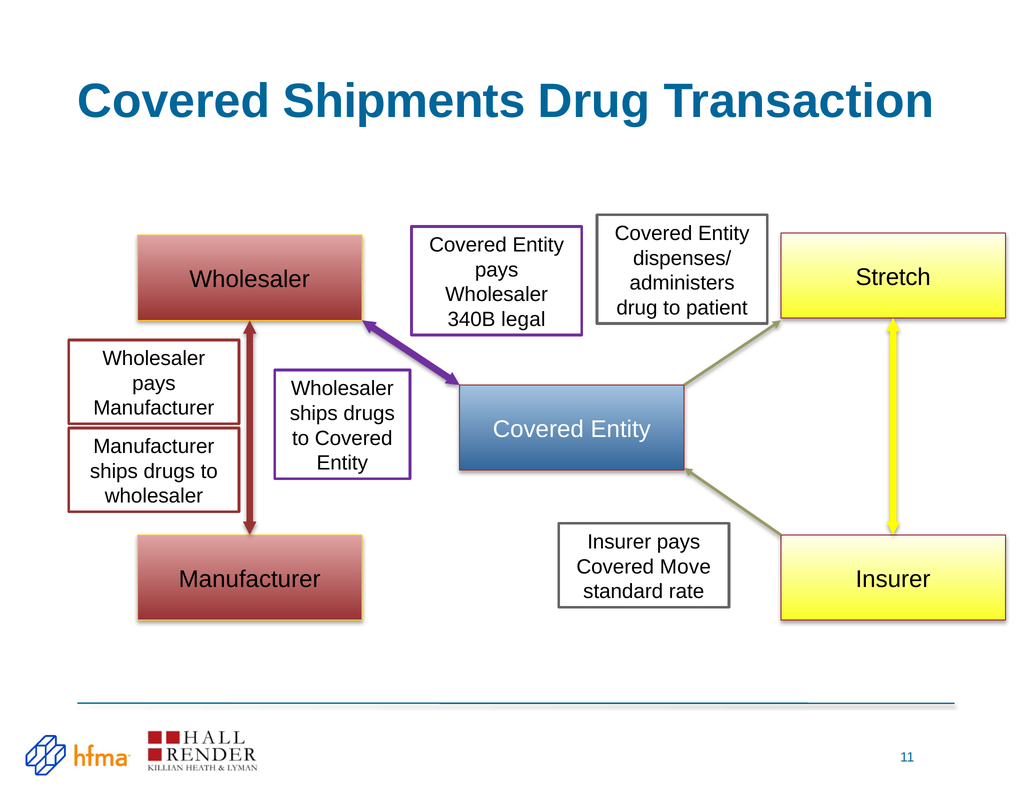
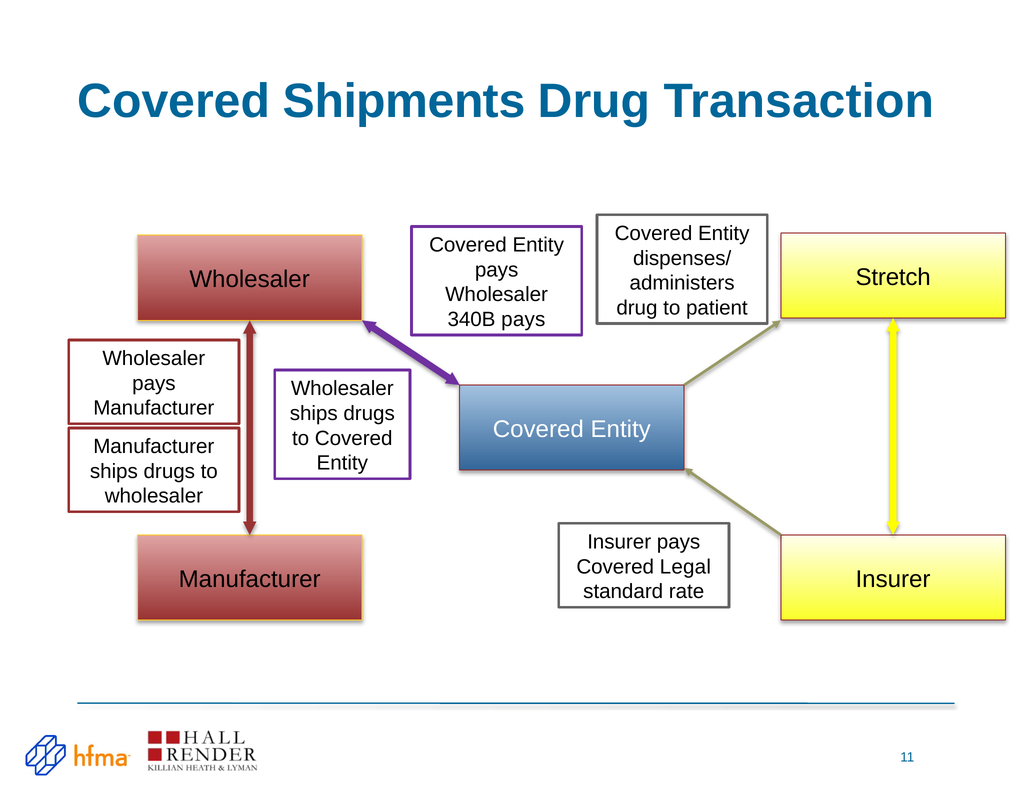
340B legal: legal -> pays (523, 319)
Move: Move -> Legal (685, 566)
